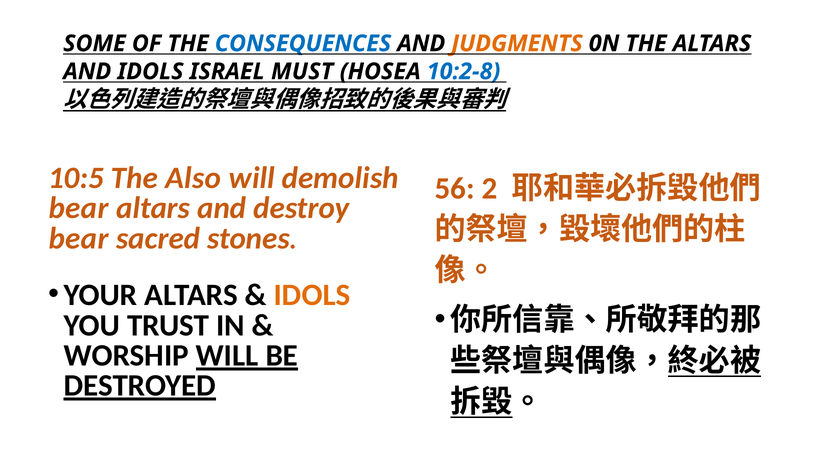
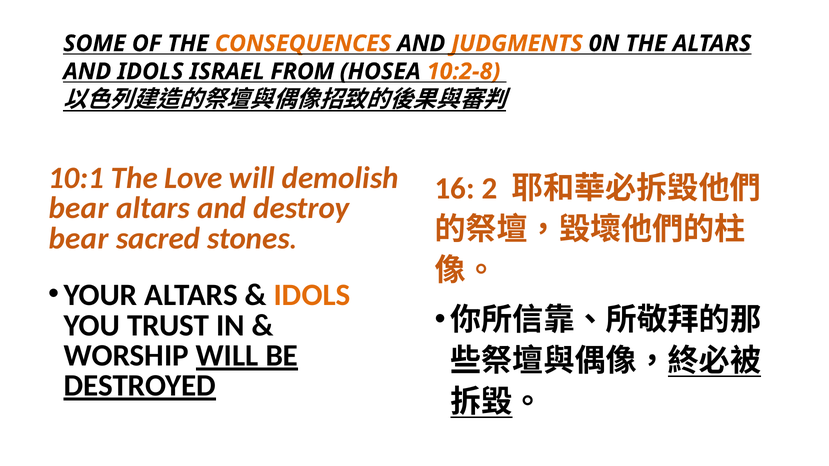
CONSEQUENCES colour: blue -> orange (303, 44)
MUST: MUST -> FROM (302, 72)
10:2-8 colour: blue -> orange (464, 72)
10:5: 10:5 -> 10:1 (76, 178)
Also: Also -> Love (194, 178)
56: 56 -> 16 (455, 189)
